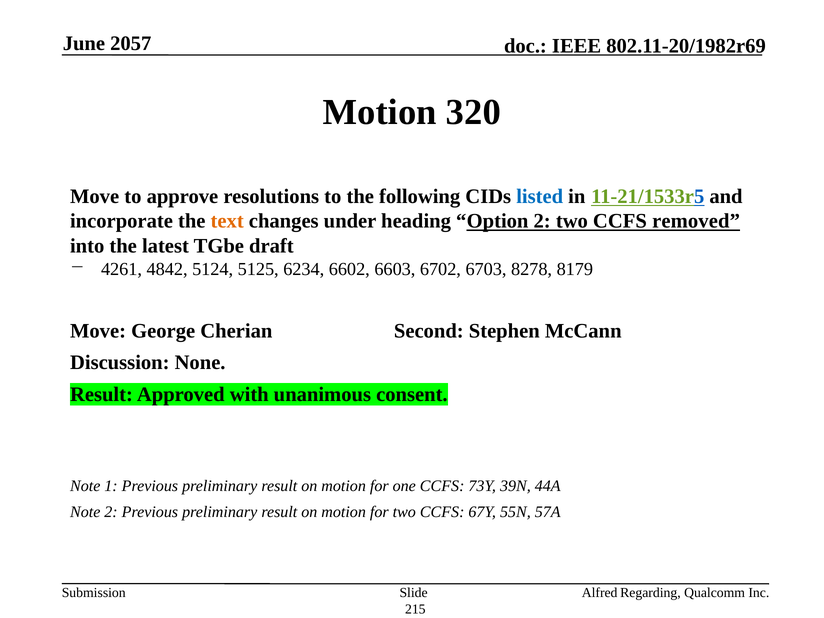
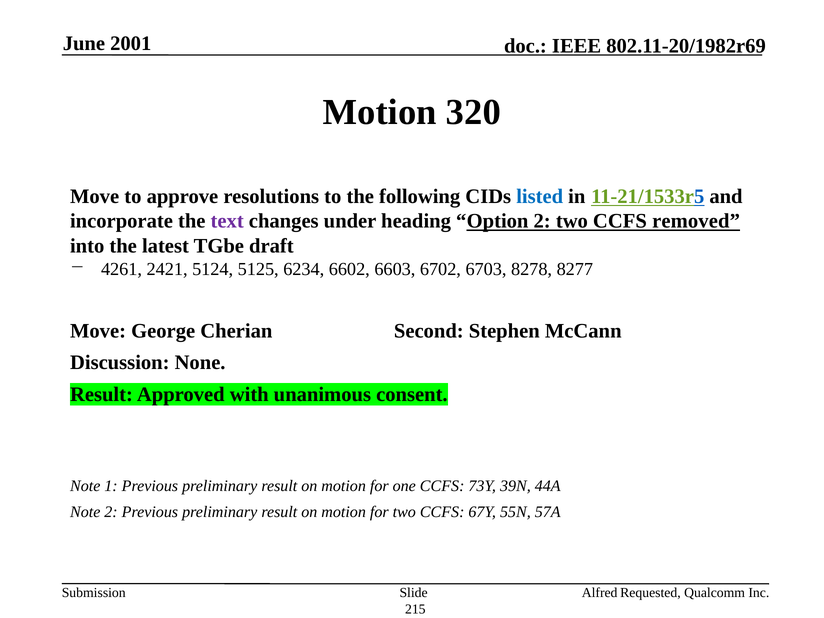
2057: 2057 -> 2001 (131, 44)
text colour: orange -> purple (227, 221)
4842: 4842 -> 2421 (167, 269)
8179: 8179 -> 8277 (575, 269)
Regarding: Regarding -> Requested (650, 593)
